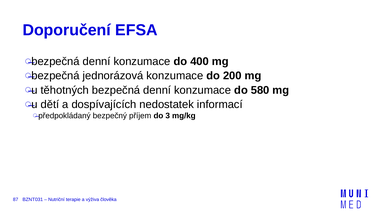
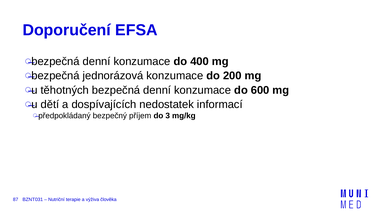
580: 580 -> 600 (260, 90)
